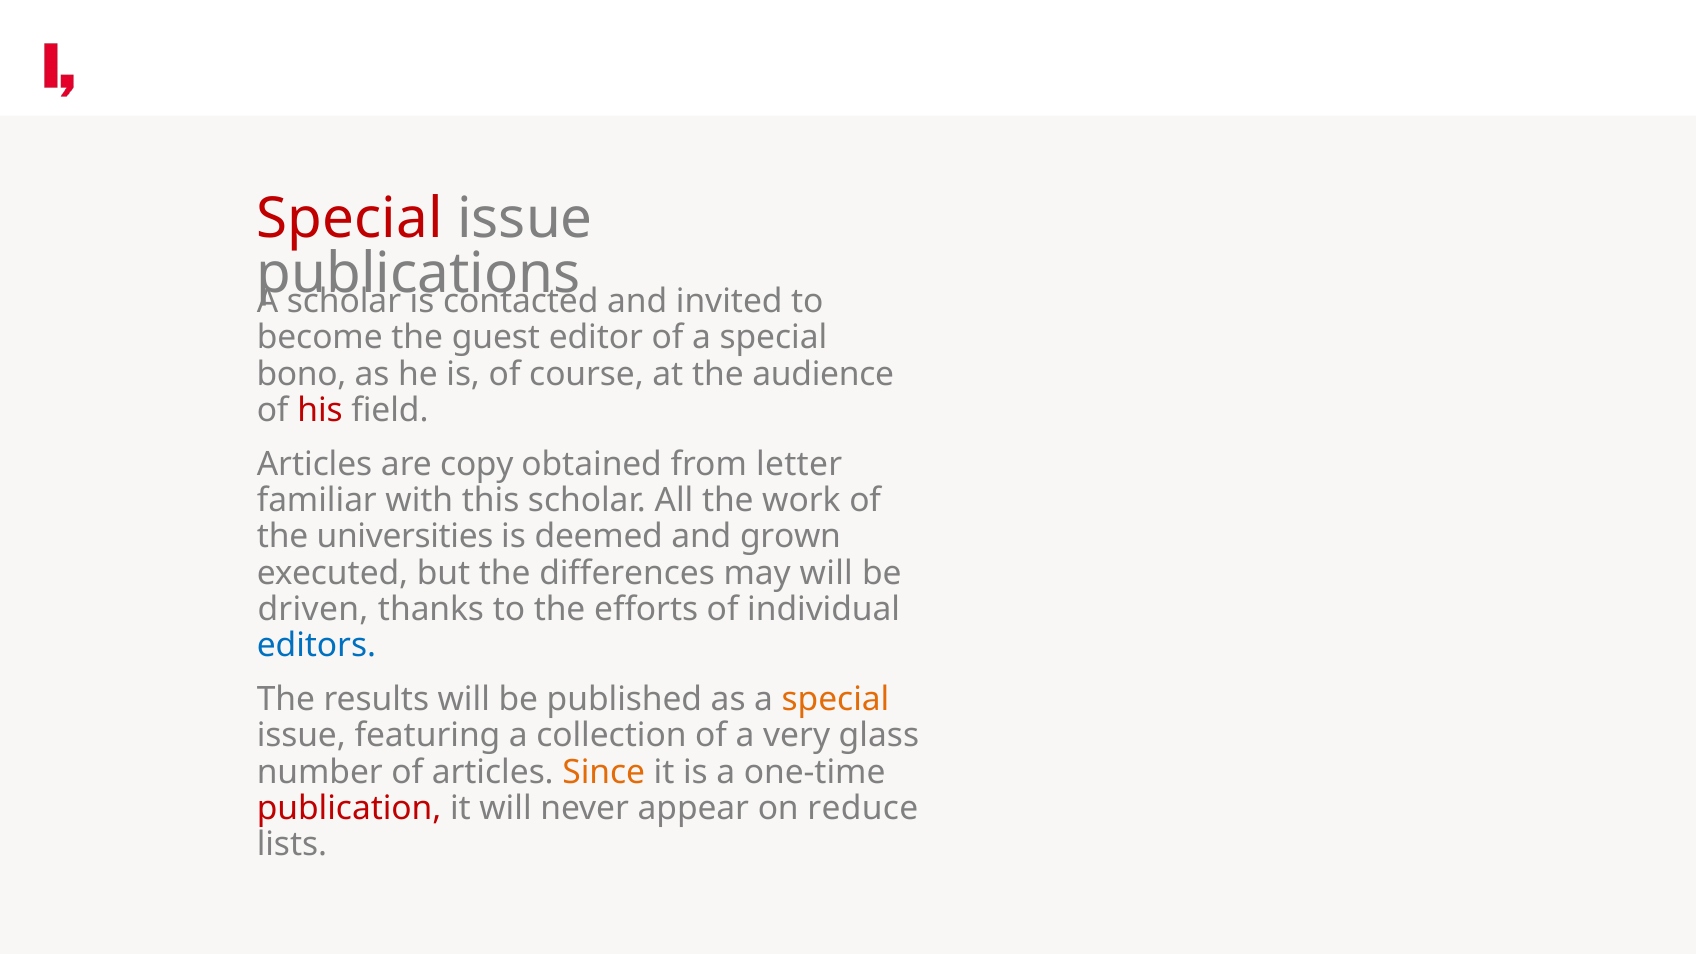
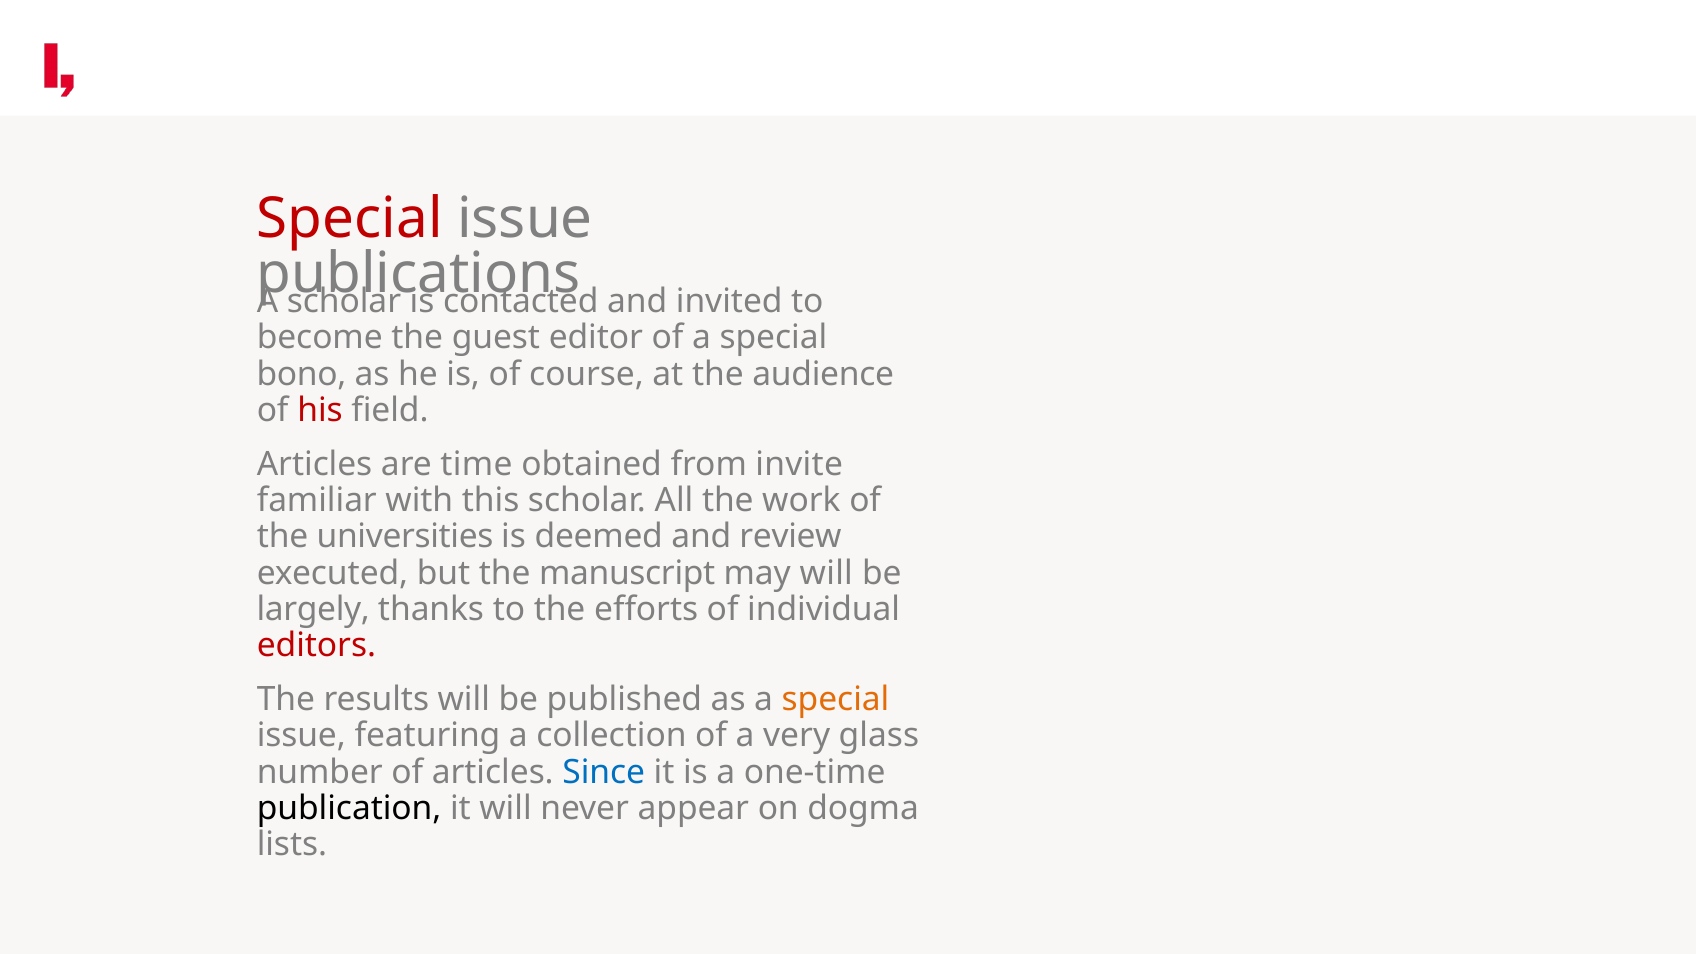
copy: copy -> time (476, 464)
letter: letter -> invite (799, 464)
grown: grown -> review (791, 537)
differences: differences -> manuscript (627, 573)
driven: driven -> largely (313, 609)
editors colour: blue -> red (316, 646)
Since colour: orange -> blue (604, 772)
publication colour: red -> black (349, 808)
reduce: reduce -> dogma (863, 808)
